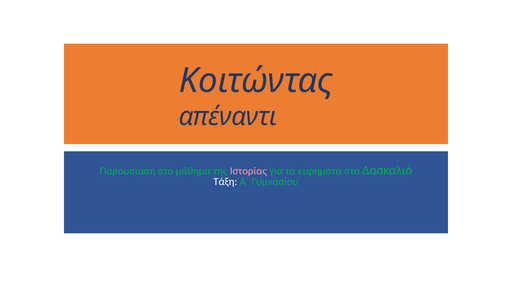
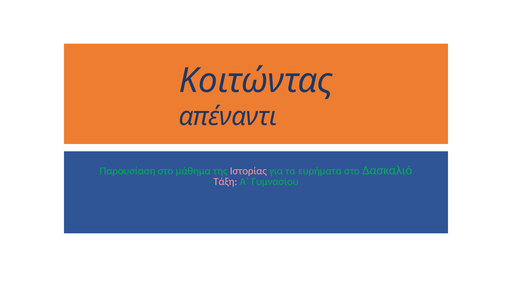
Τάξη colour: white -> pink (225, 182)
